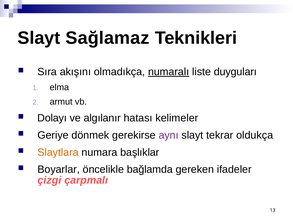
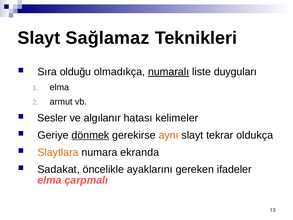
akışını: akışını -> olduğu (75, 72)
Dolayı: Dolayı -> Sesler (52, 118)
dönmek underline: none -> present (90, 135)
aynı colour: purple -> orange (169, 135)
başlıklar: başlıklar -> ekranda (140, 152)
Boyarlar: Boyarlar -> Sadakat (59, 169)
bağlamda: bağlamda -> ayaklarını (150, 169)
çizgi: çizgi -> elma (50, 180)
